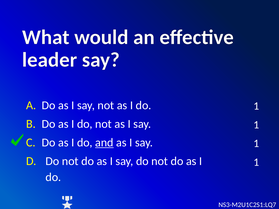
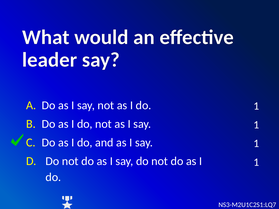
and underline: present -> none (104, 143)
